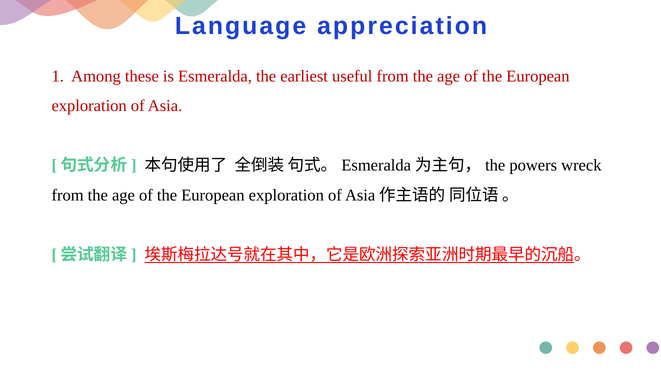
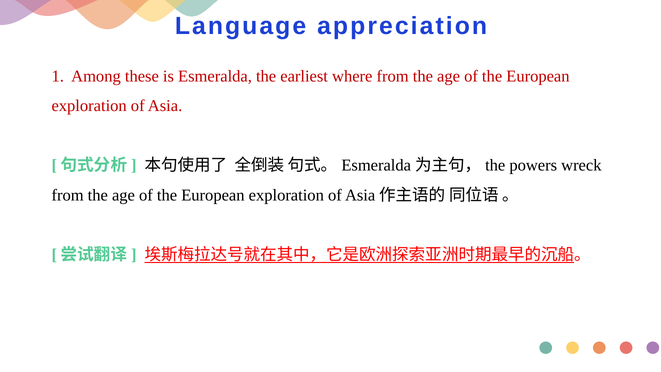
useful: useful -> where (352, 76)
